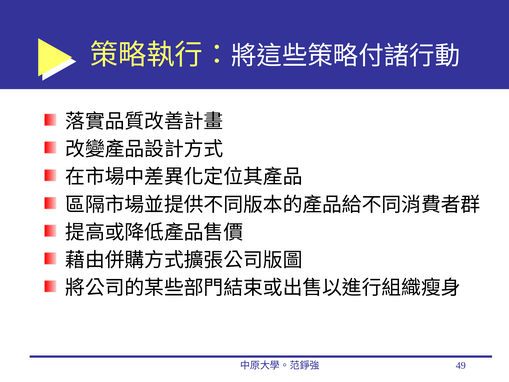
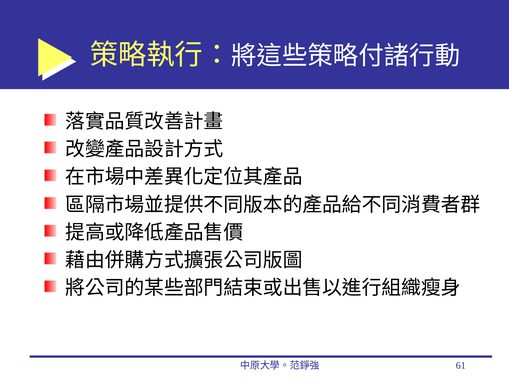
49: 49 -> 61 (461, 365)
